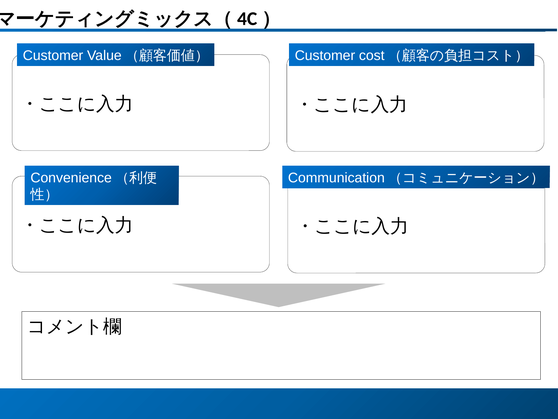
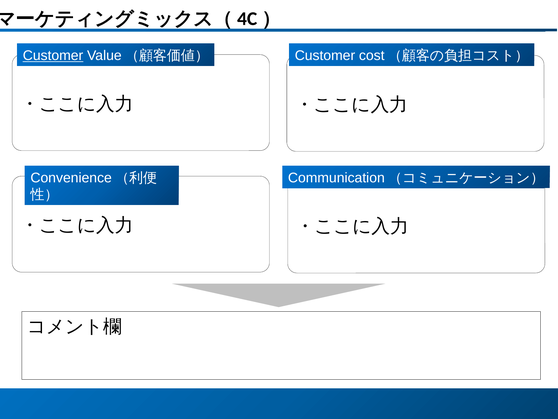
Customer underline: none -> present (53, 56)
